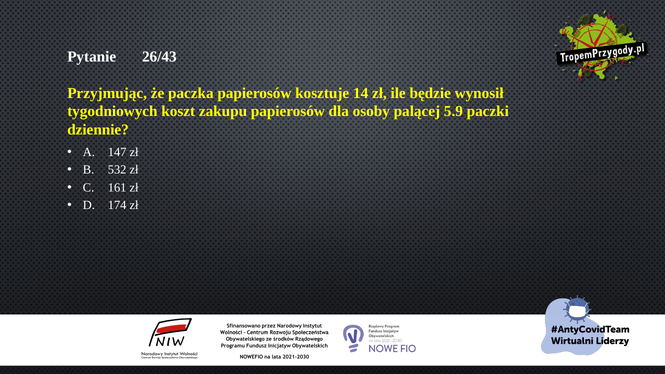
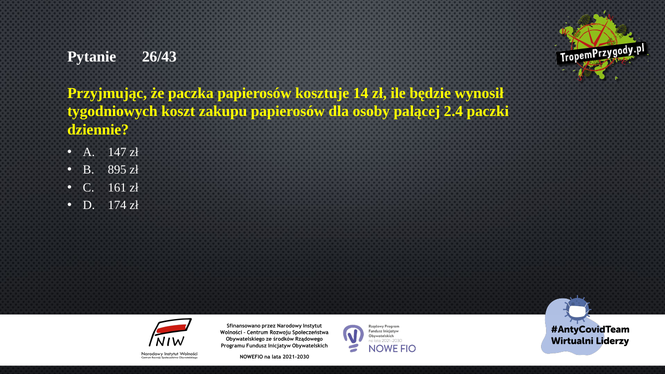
5.9: 5.9 -> 2.4 (453, 111)
532: 532 -> 895 (117, 170)
